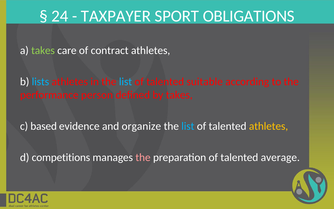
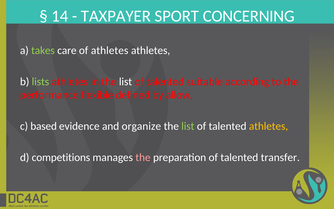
24: 24 -> 14 (60, 16)
OBLIGATIONS: OBLIGATIONS -> CONCERNING (249, 16)
of contract: contract -> athletes (110, 50)
lists colour: light blue -> light green (40, 82)
list colour: light blue -> white (126, 82)
person: person -> flexible (97, 95)
by takes: takes -> allow (179, 95)
list colour: light blue -> light green (188, 126)
average: average -> transfer (280, 157)
